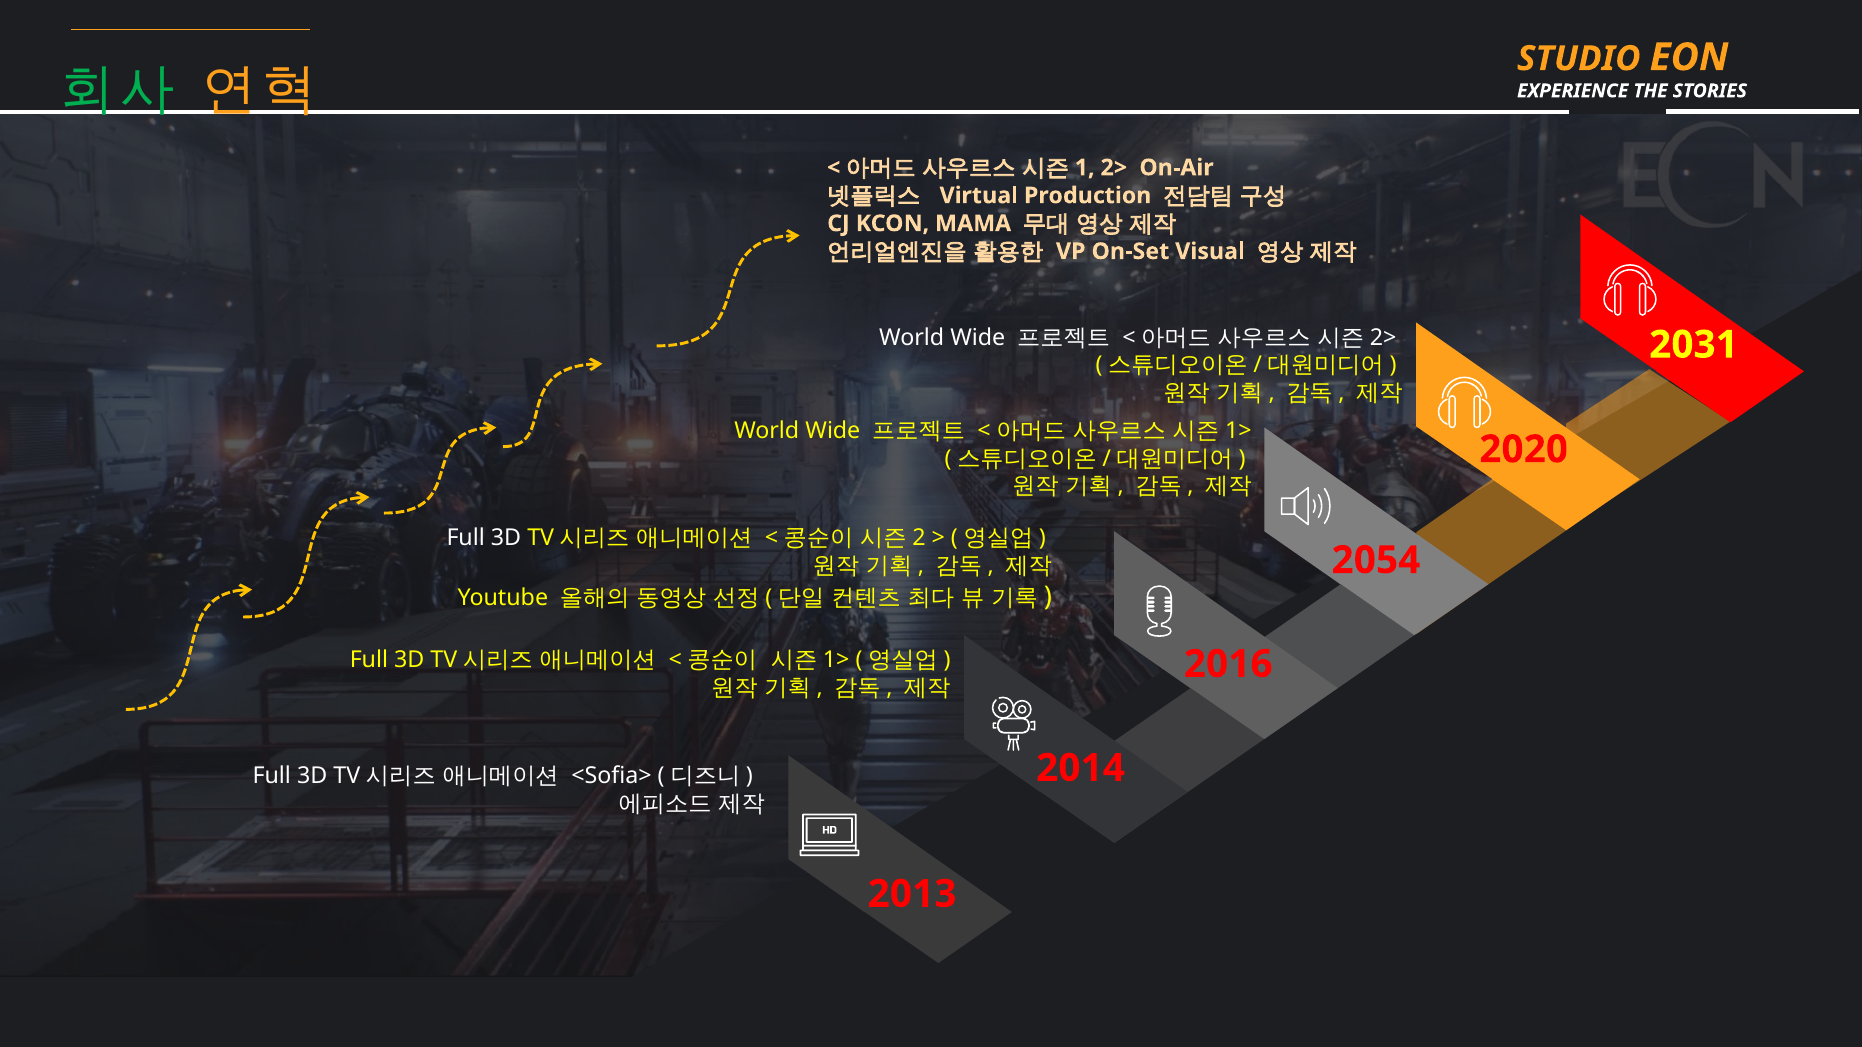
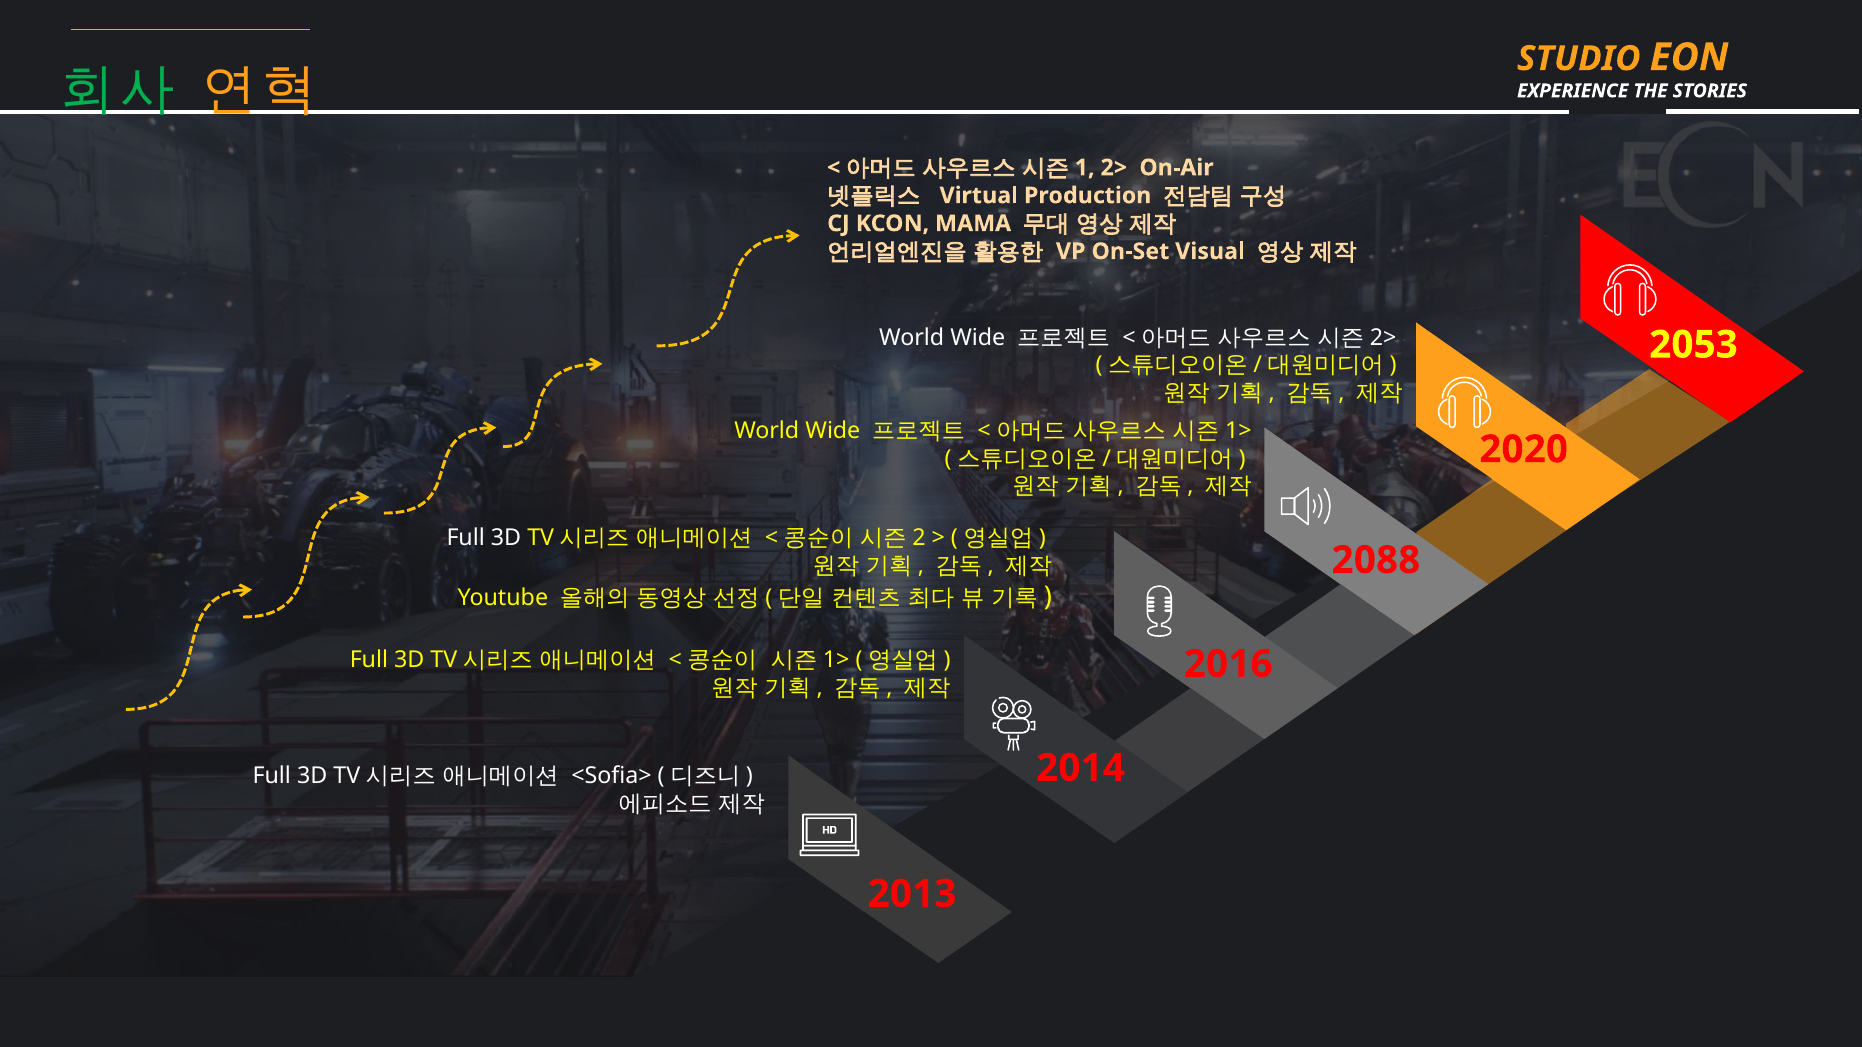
2031: 2031 -> 2053 (1694, 345)
2054: 2054 -> 2088 (1376, 560)
